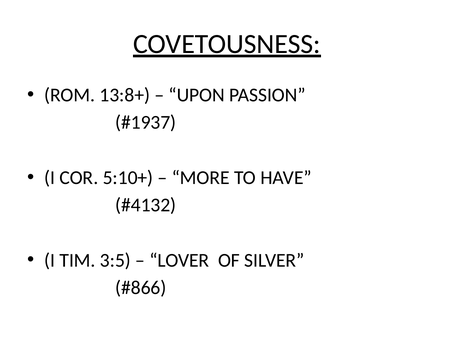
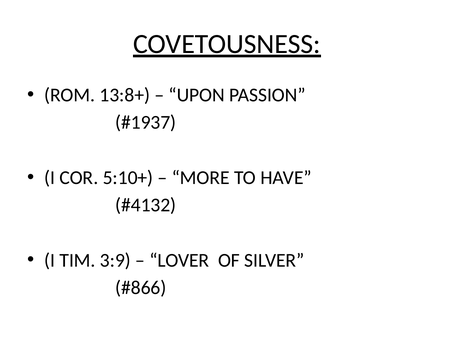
3:5: 3:5 -> 3:9 (115, 260)
